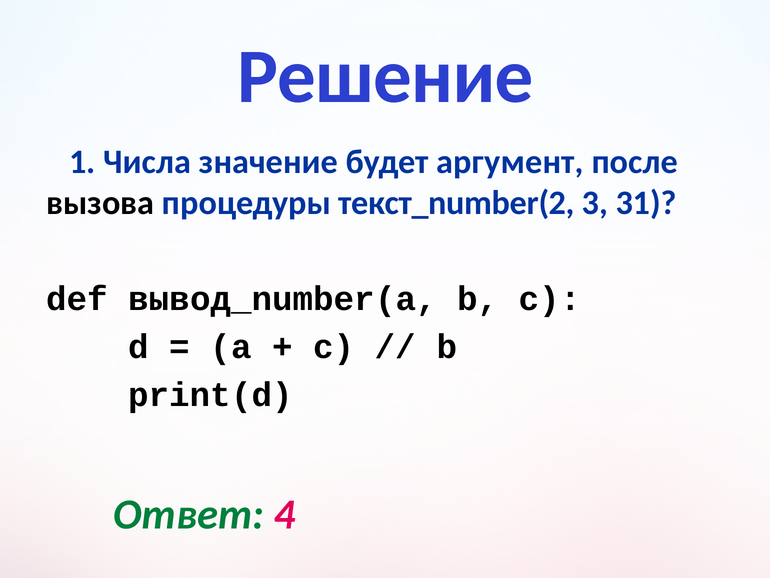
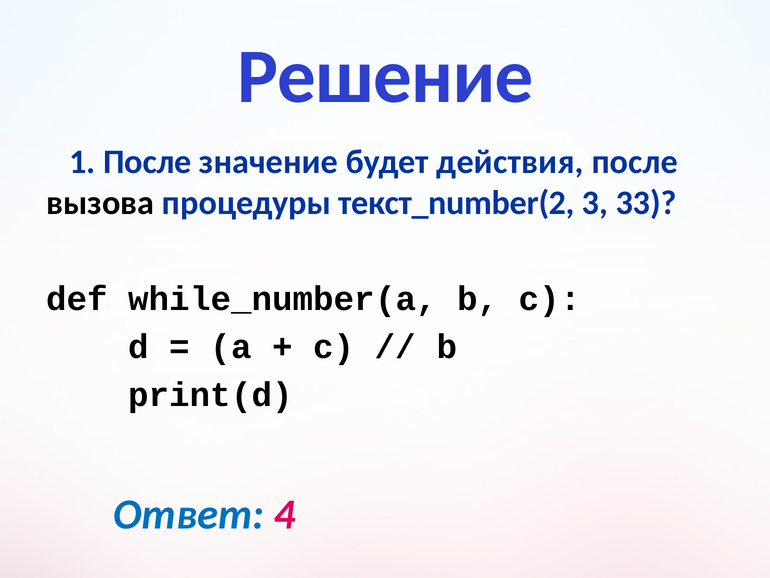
Числа: Числа -> После (147, 162)
аргумент: аргумент -> действия (510, 162)
31: 31 -> 33 (646, 203)
вывод_number(a: вывод_number(a -> while_number(a (283, 299)
Ответ colour: green -> blue (189, 514)
